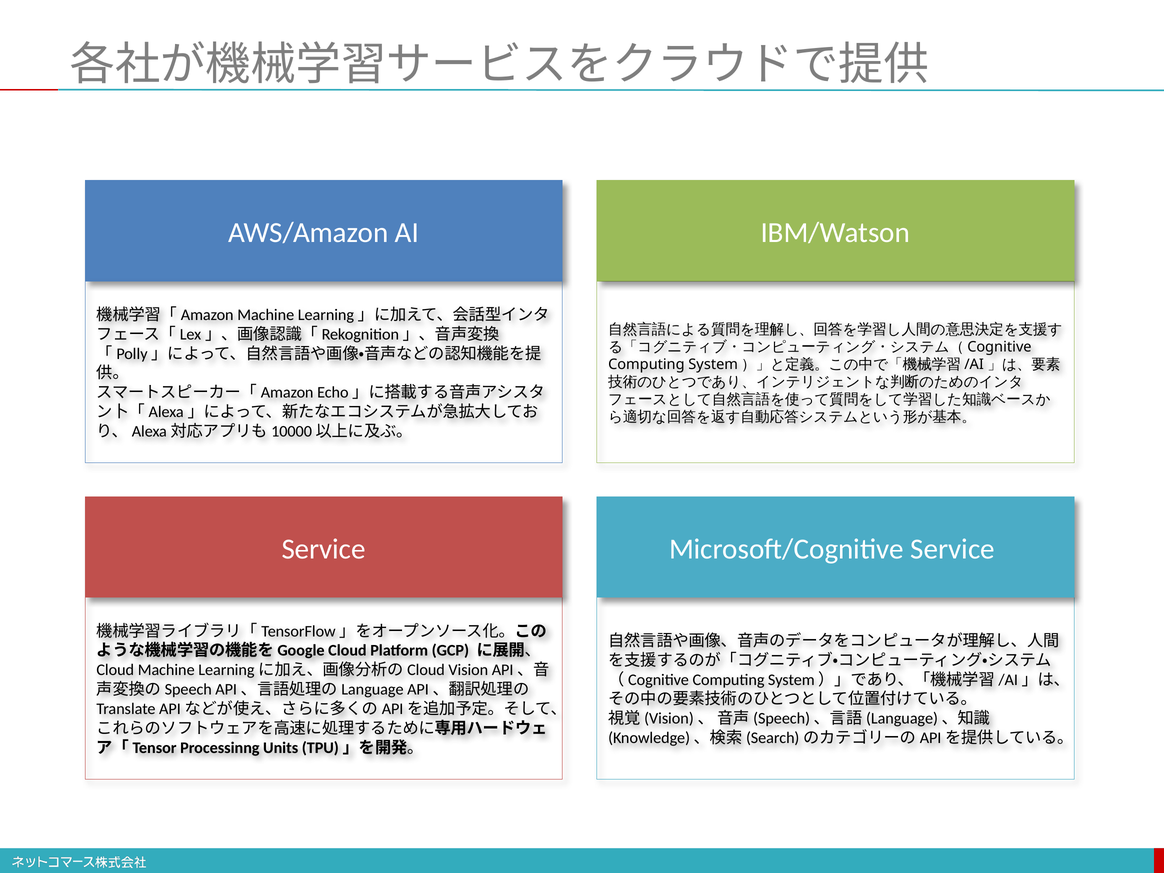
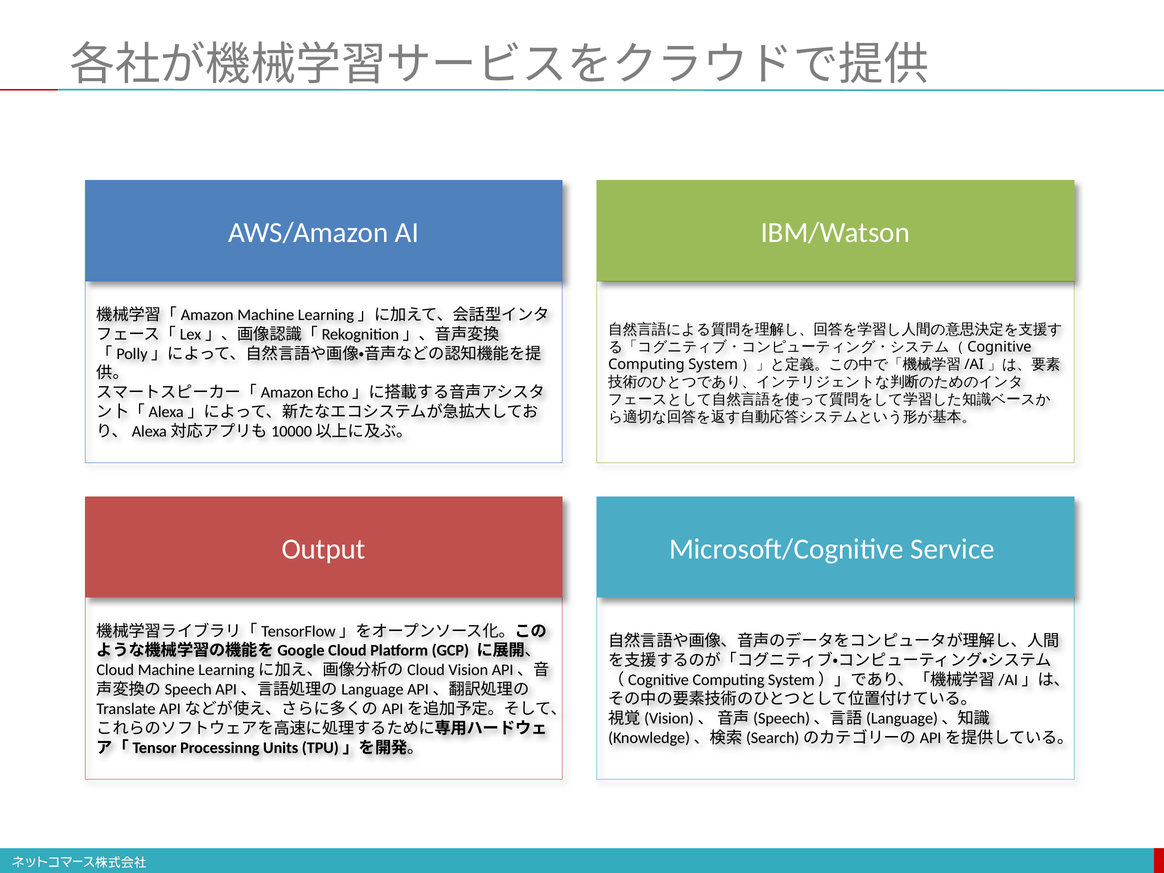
Service: Service -> Output (324, 549)
